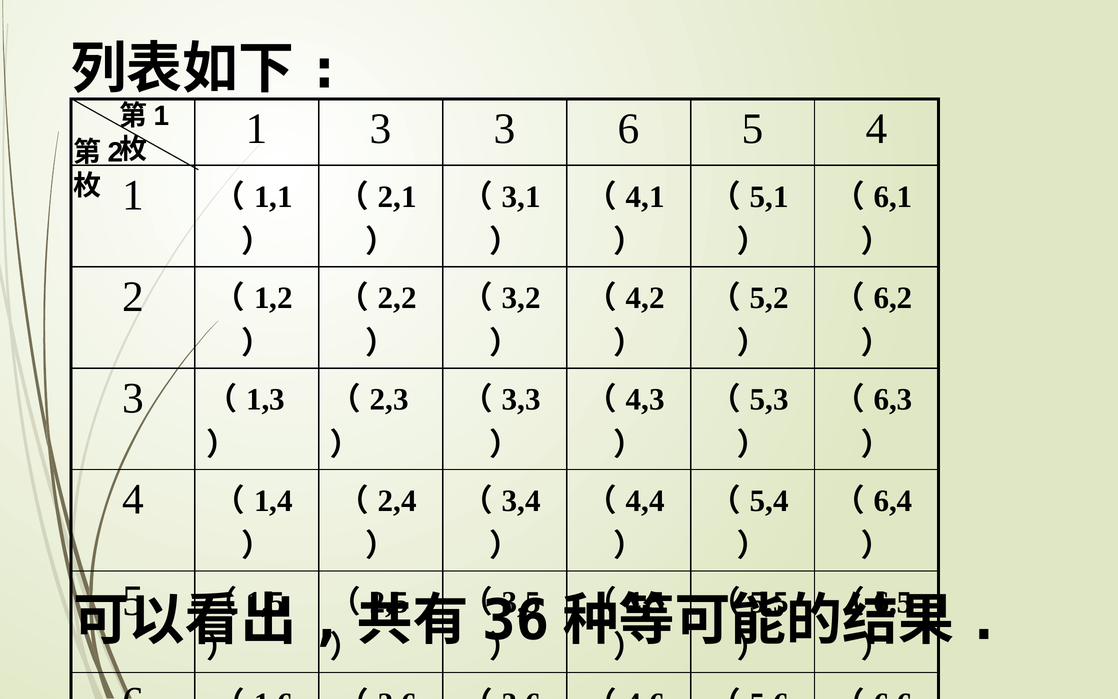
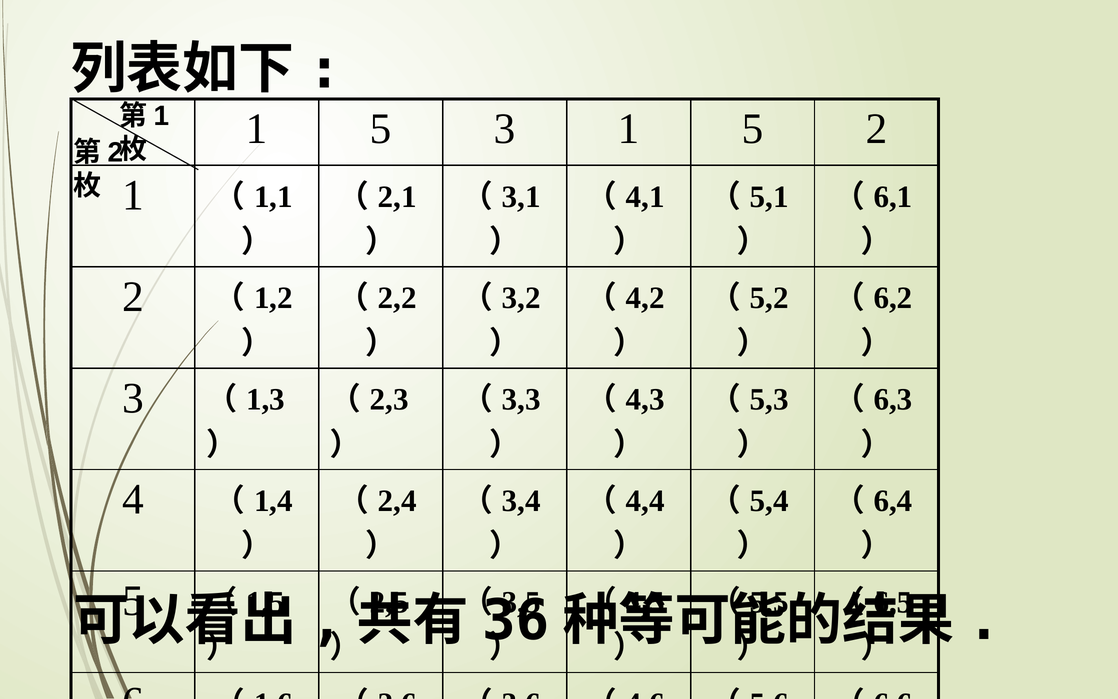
3: 3 -> 5 (381, 129)
3 6: 6 -> 1 (629, 129)
5 4: 4 -> 2 (877, 129)
